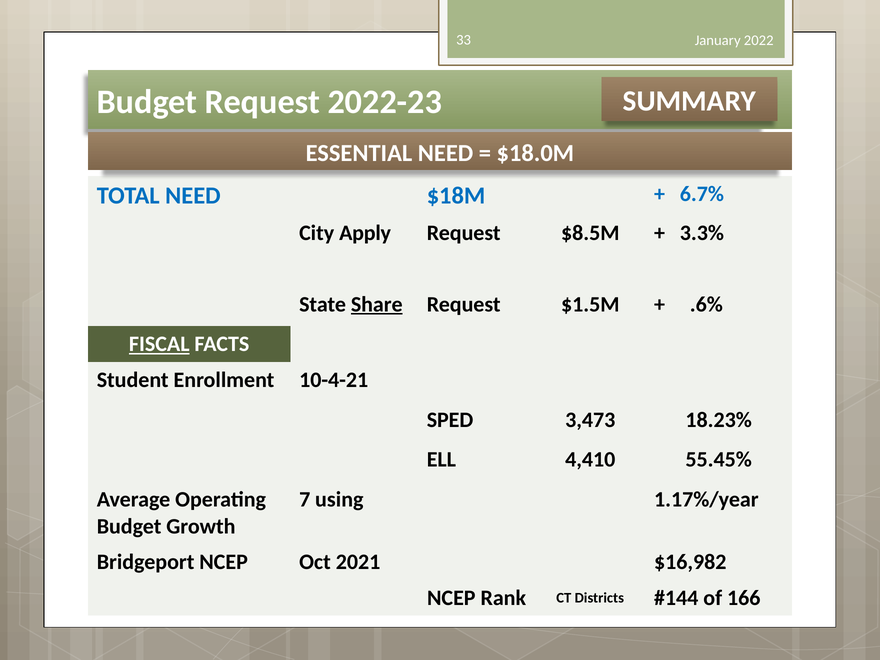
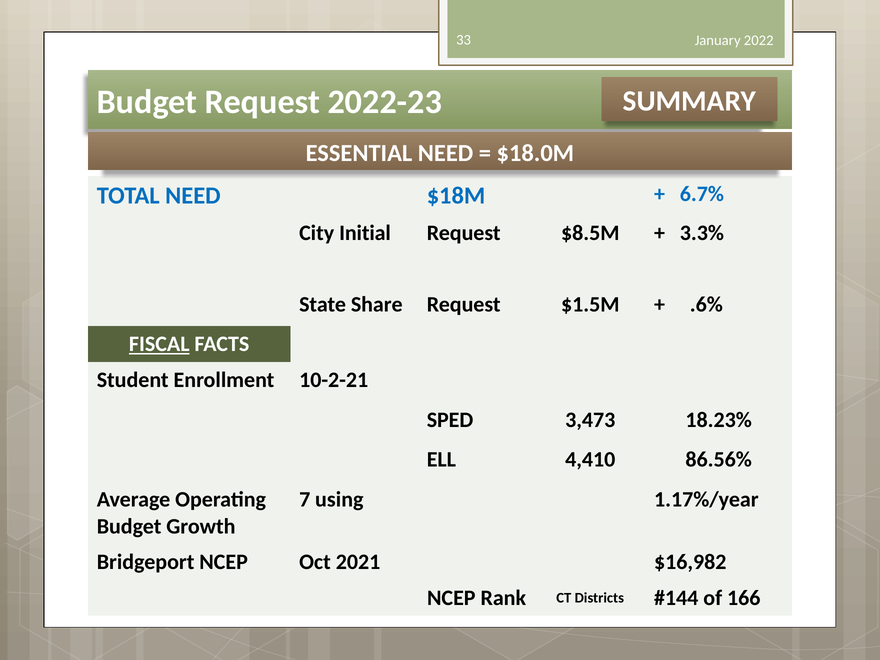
Apply: Apply -> Initial (365, 233)
Share underline: present -> none (377, 304)
10-4-21: 10-4-21 -> 10-2-21 (334, 380)
55.45%: 55.45% -> 86.56% (719, 460)
